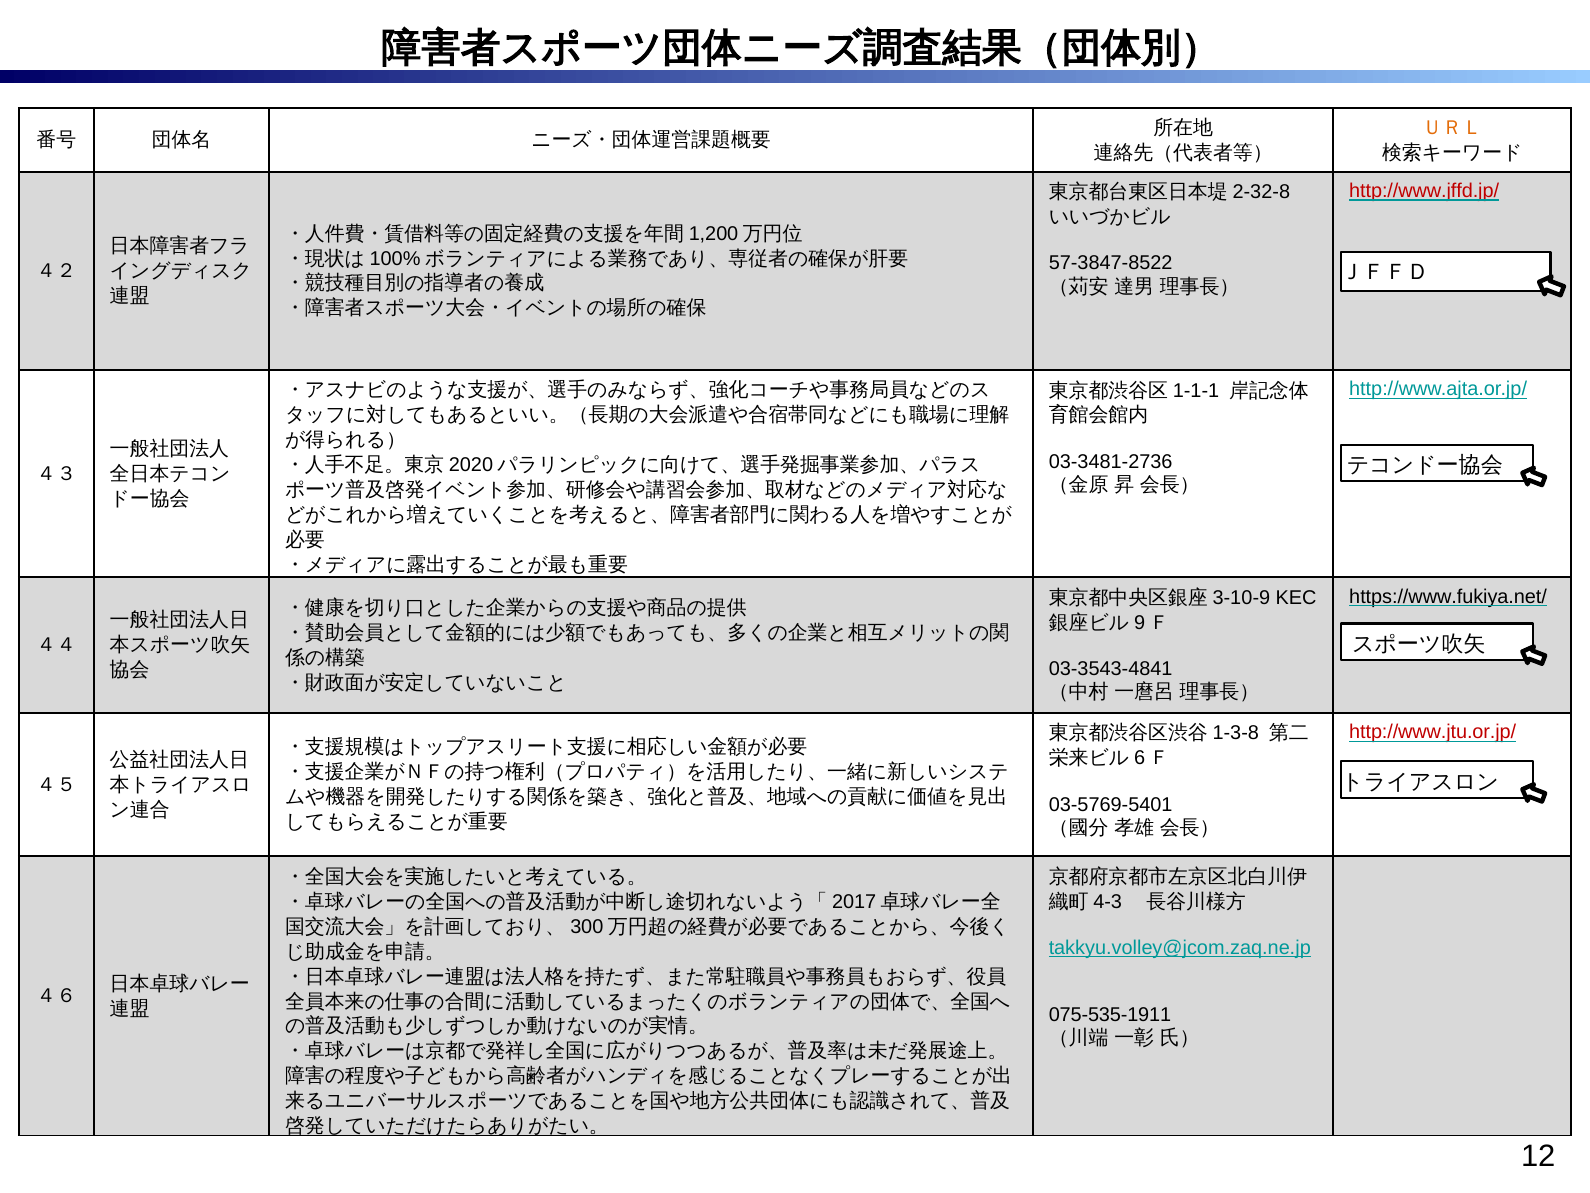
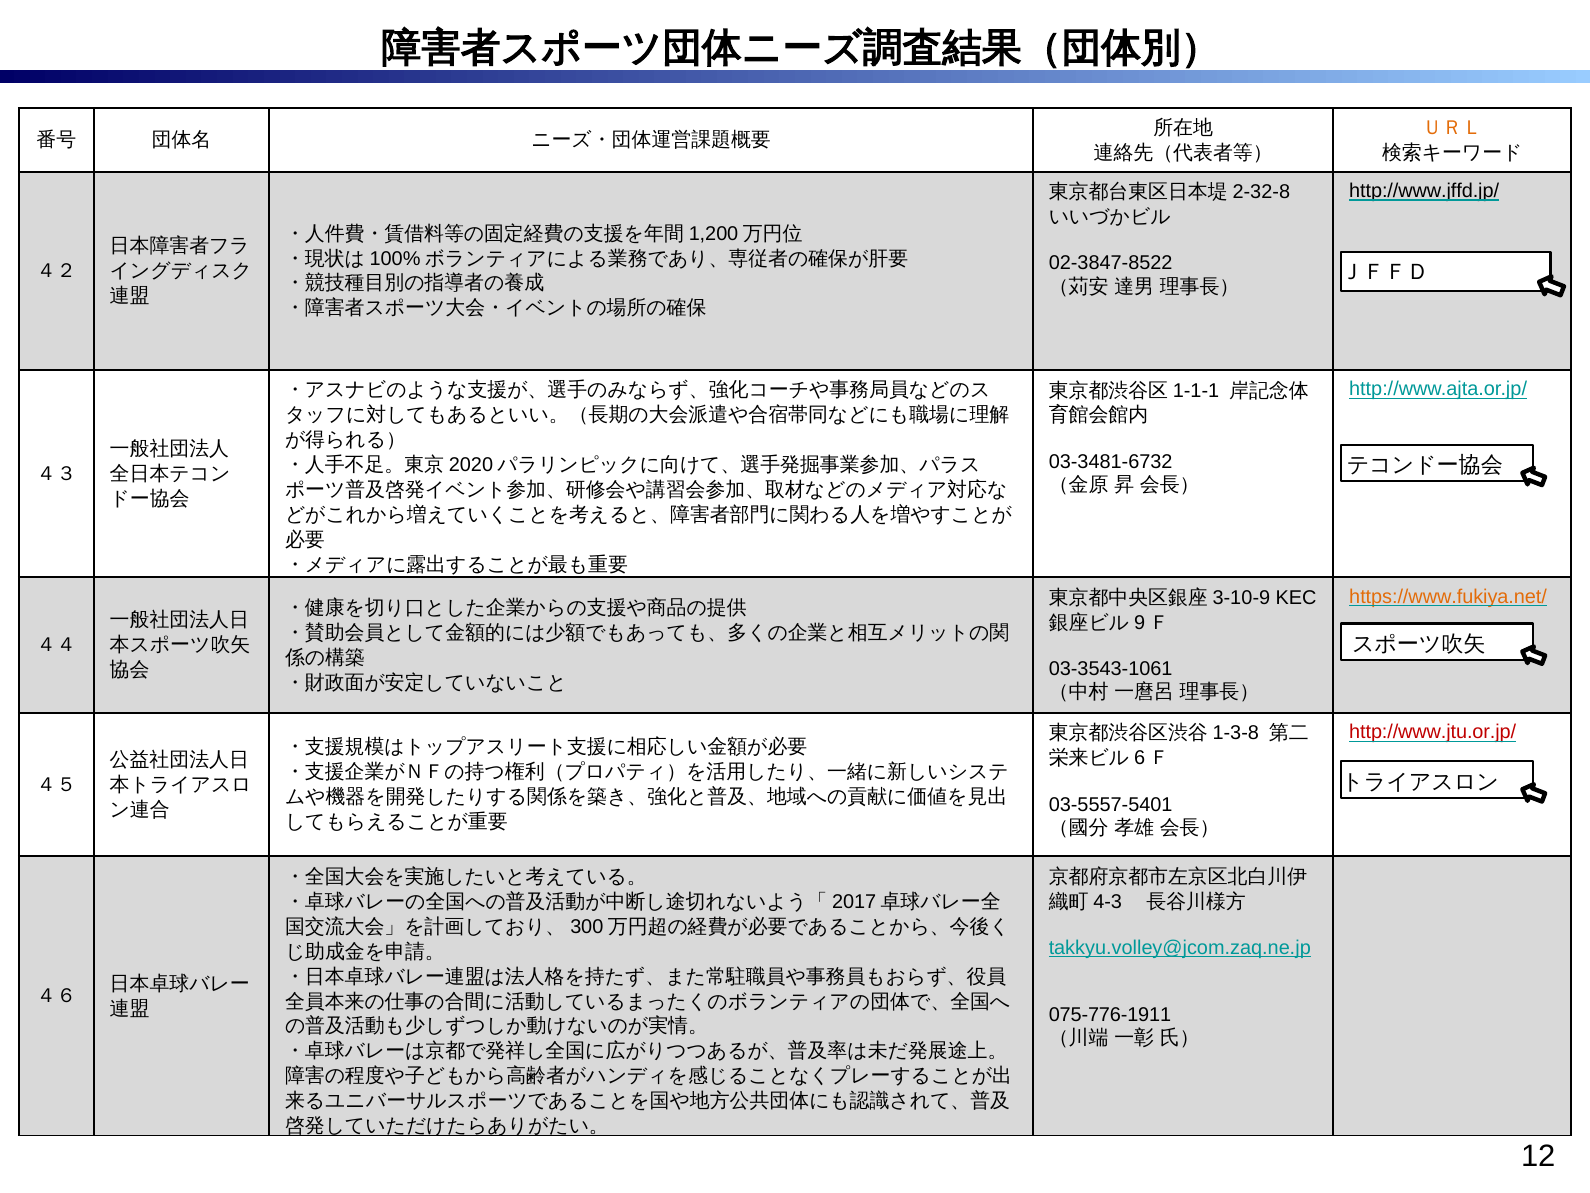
http://www.jffd.jp/ colour: red -> black (1424, 191)
57-3847-8522: 57-3847-8522 -> 02-3847-8522 (1111, 263)
03-3481-2736: 03-3481-2736 -> 03-3481-6732 (1111, 461)
https://www.fukiya.net/ colour: black -> orange (1448, 597)
03-3543-4841: 03-3543-4841 -> 03-3543-1061 (1111, 669)
03-5769-5401: 03-5769-5401 -> 03-5557-5401 (1111, 804)
075-535-1911: 075-535-1911 -> 075-776-1911 (1110, 1014)
